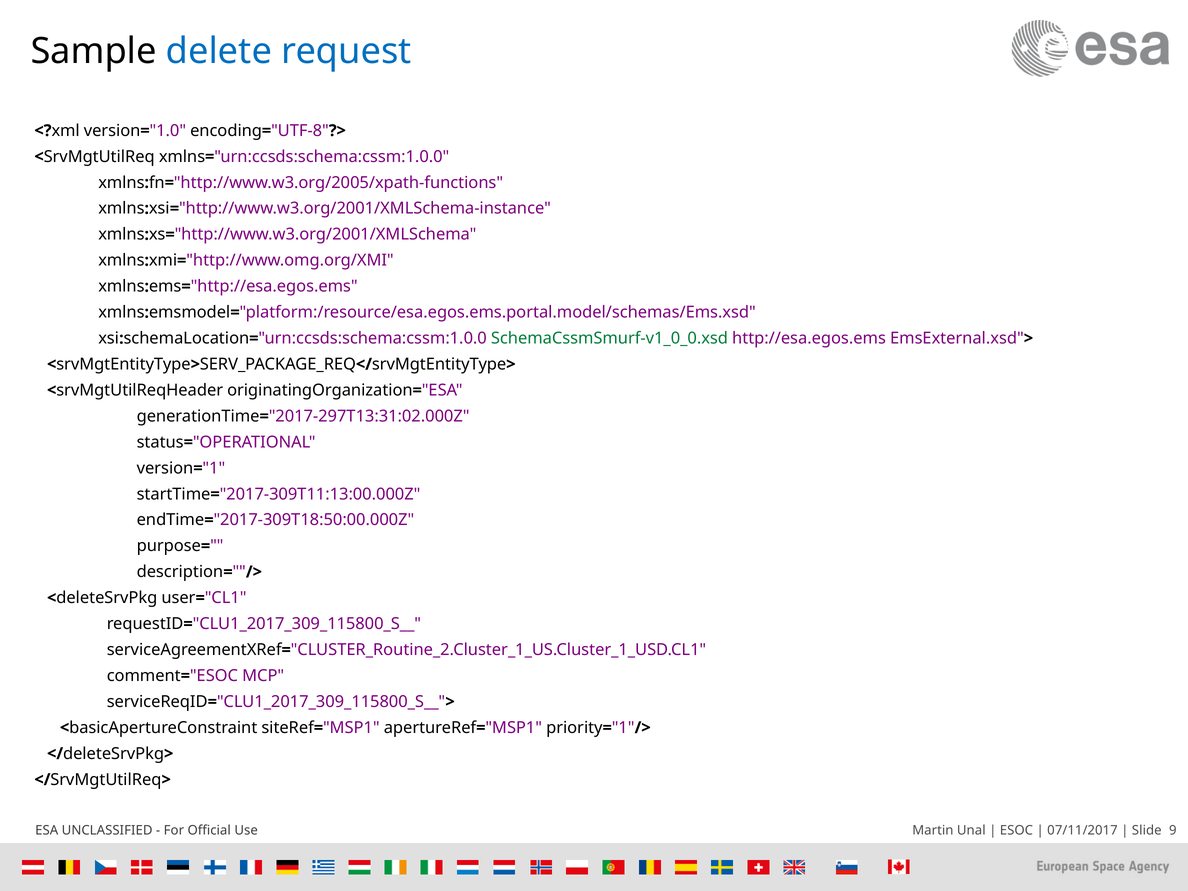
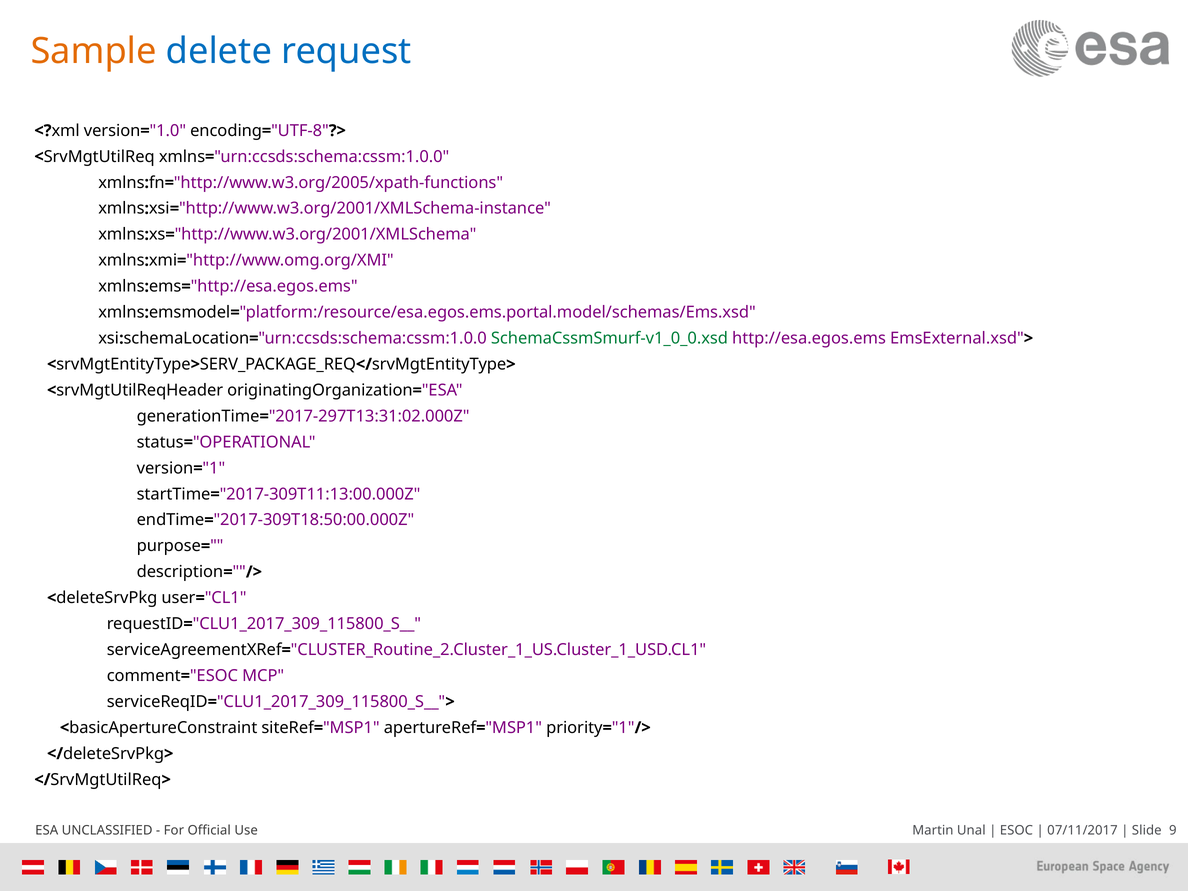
Sample colour: black -> orange (94, 51)
